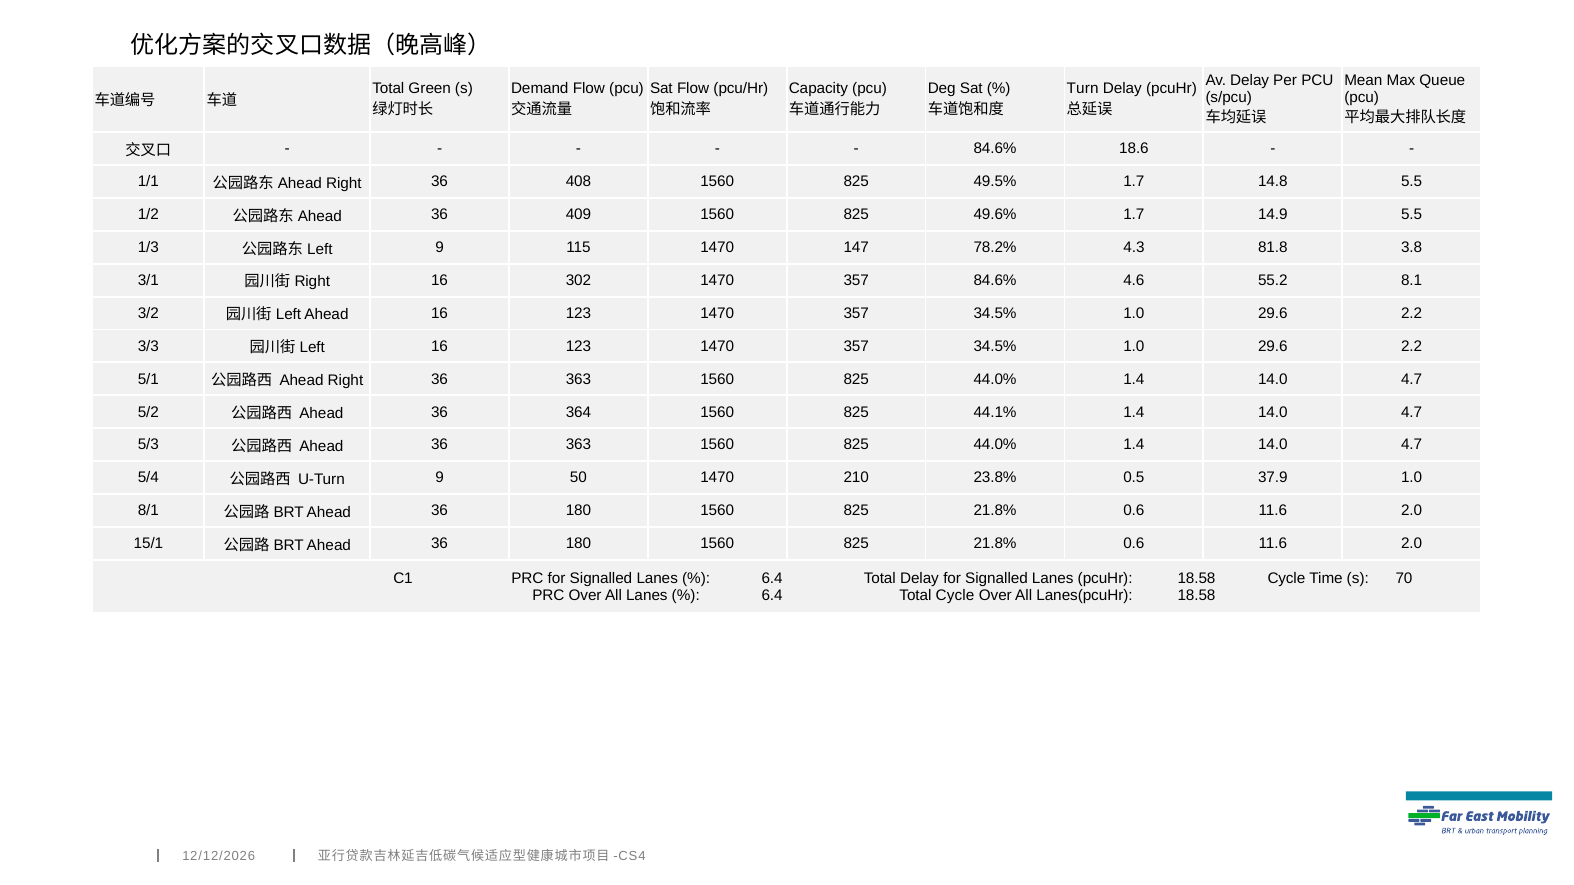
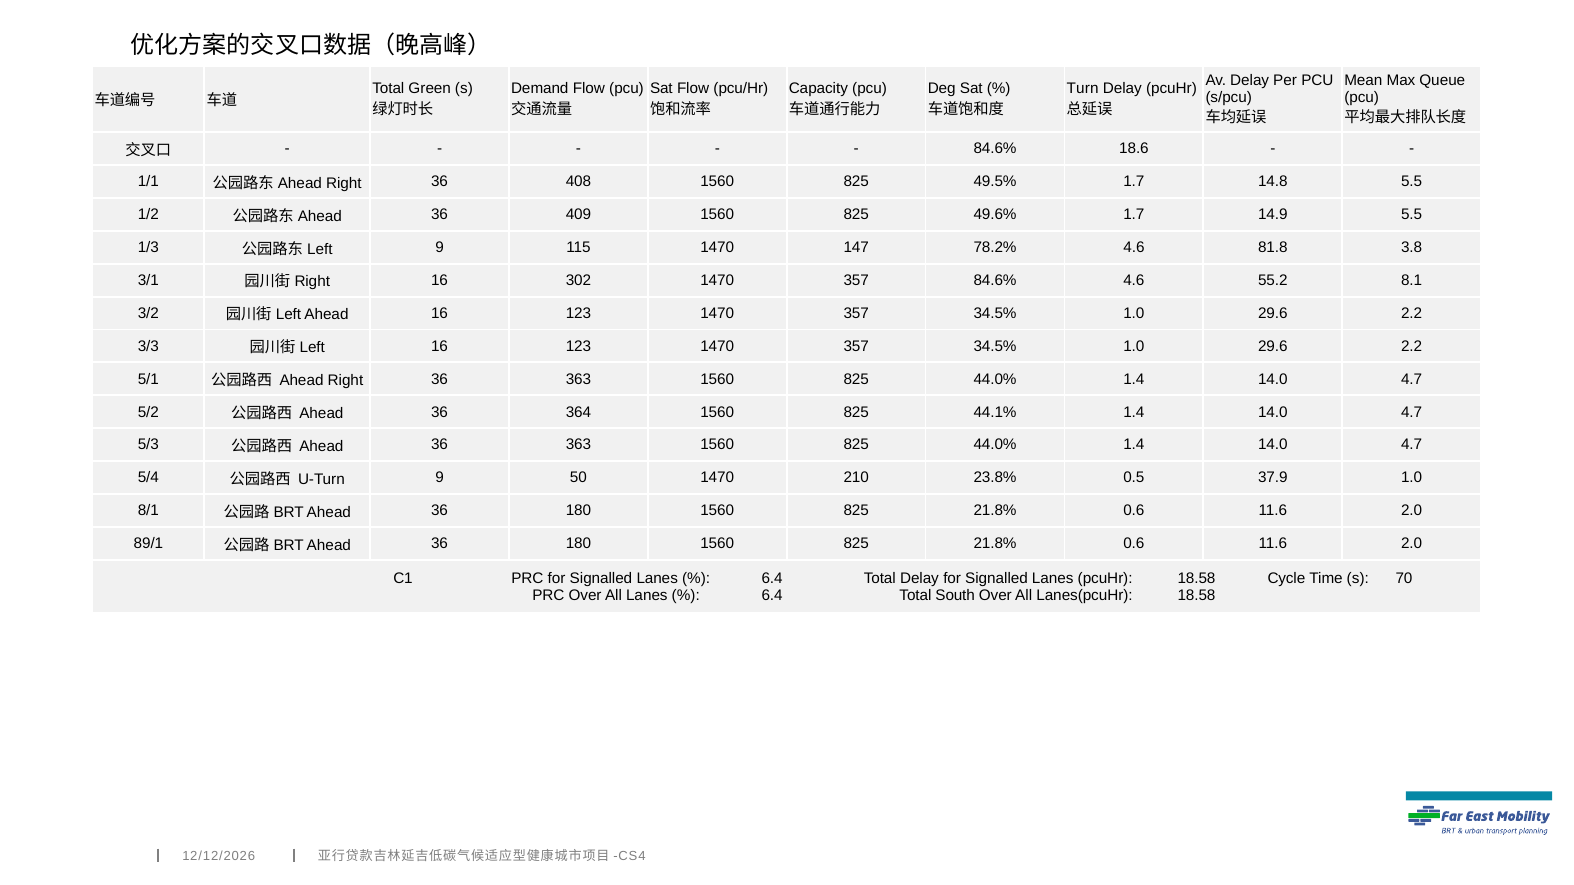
78.2% 4.3: 4.3 -> 4.6 (1134, 248)
15/1: 15/1 -> 89/1 (148, 544)
Total Cycle: Cycle -> South (955, 595)
